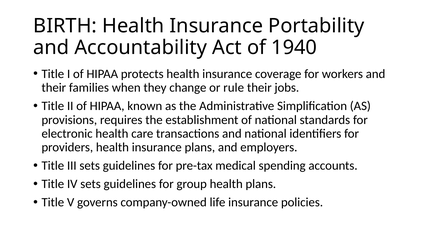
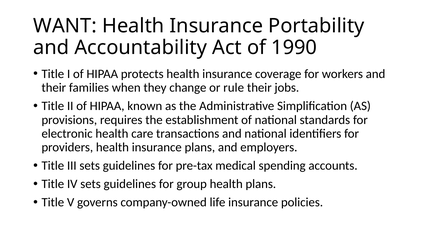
BIRTH: BIRTH -> WANT (65, 26)
1940: 1940 -> 1990 (294, 48)
